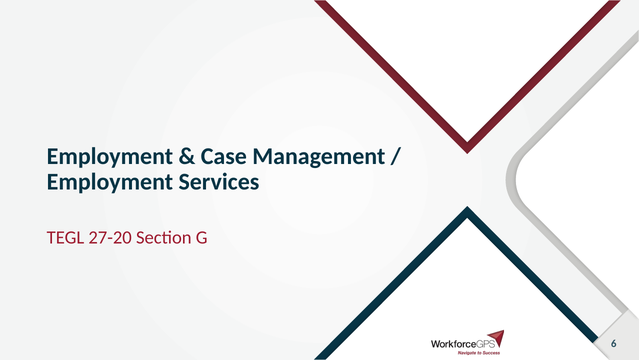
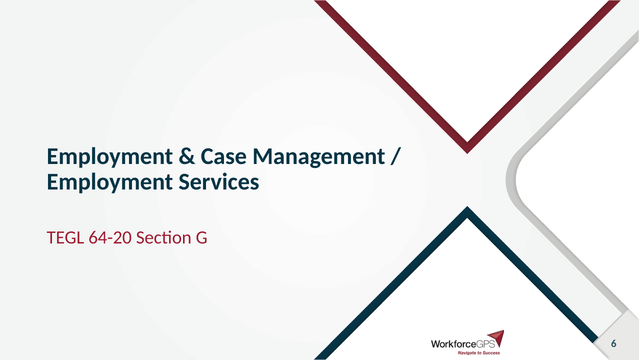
27-20: 27-20 -> 64-20 (110, 237)
